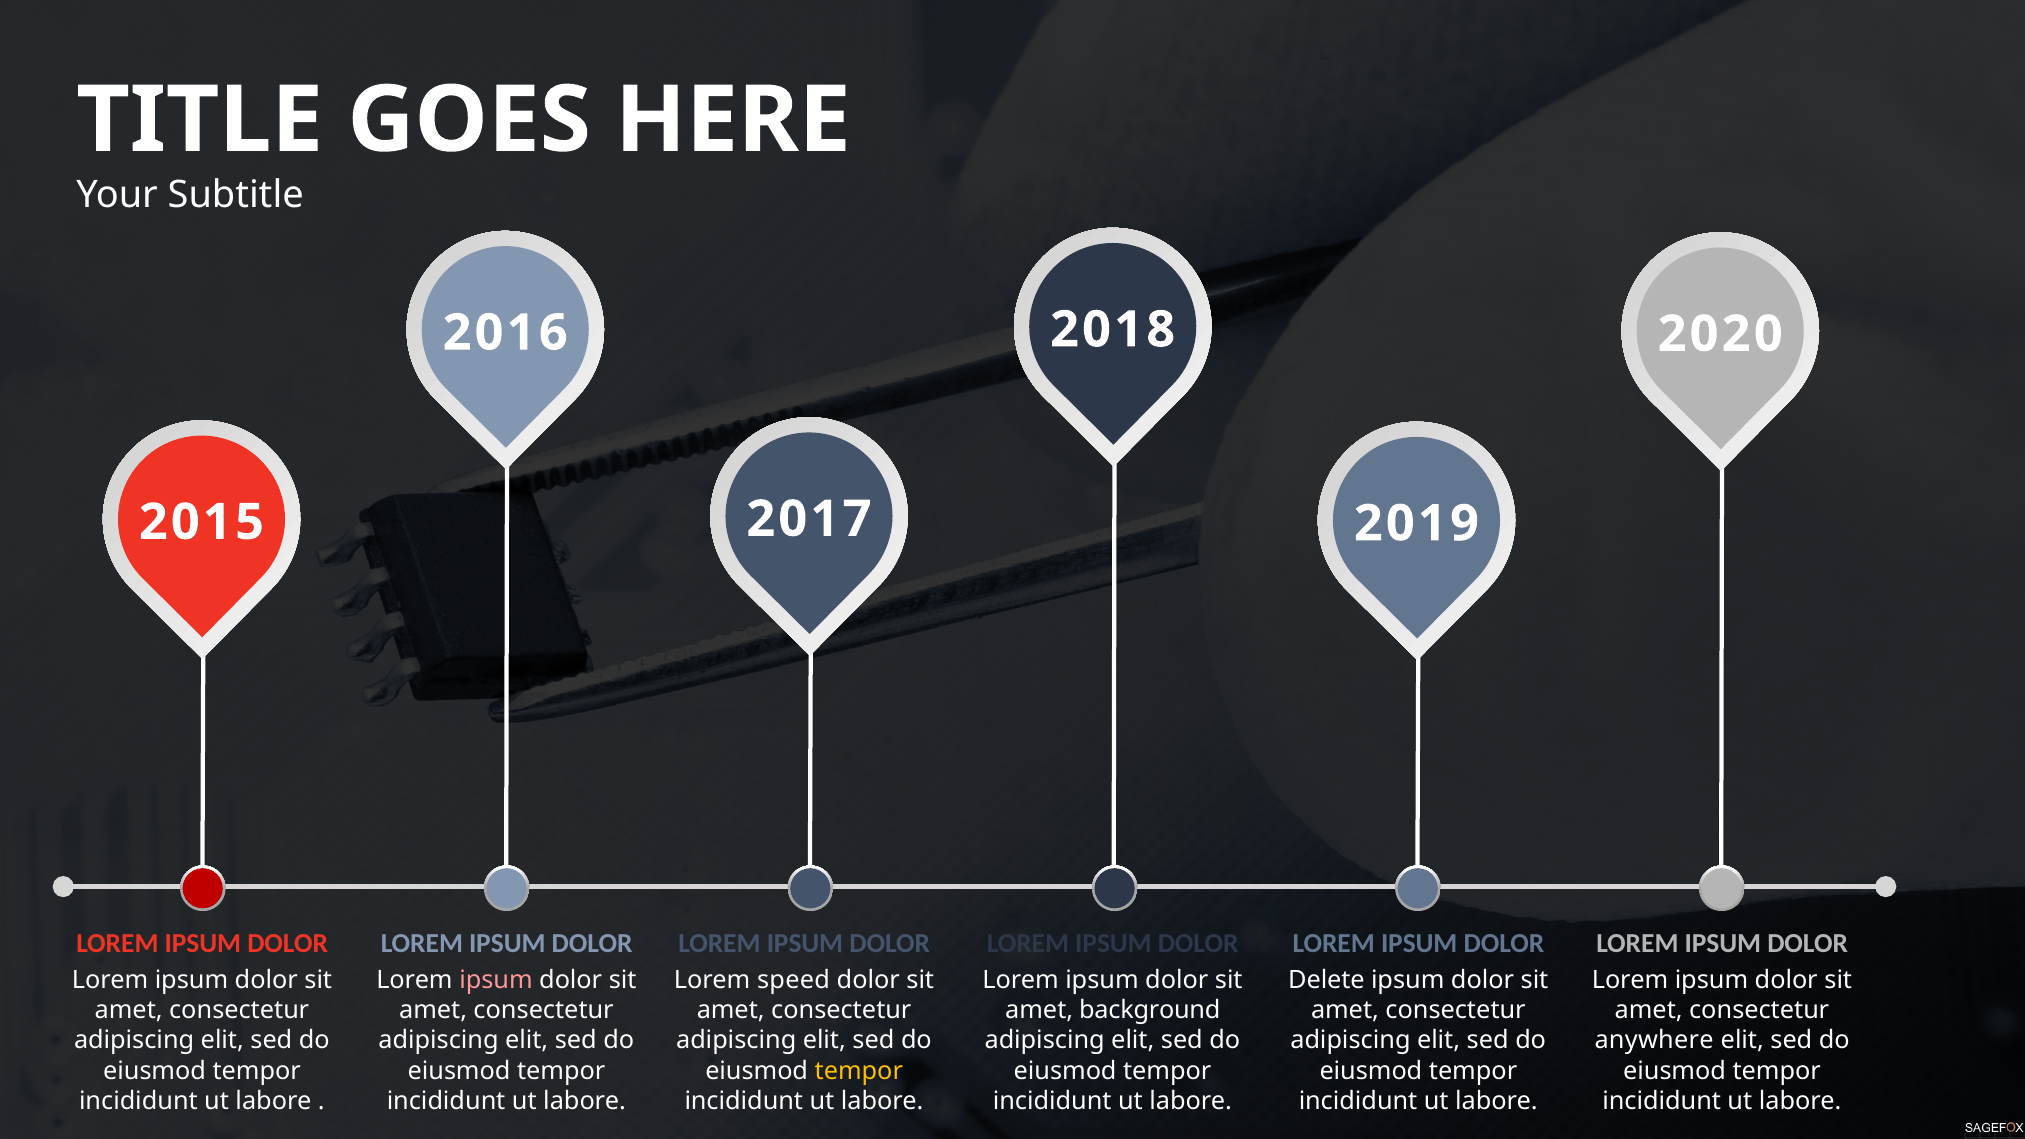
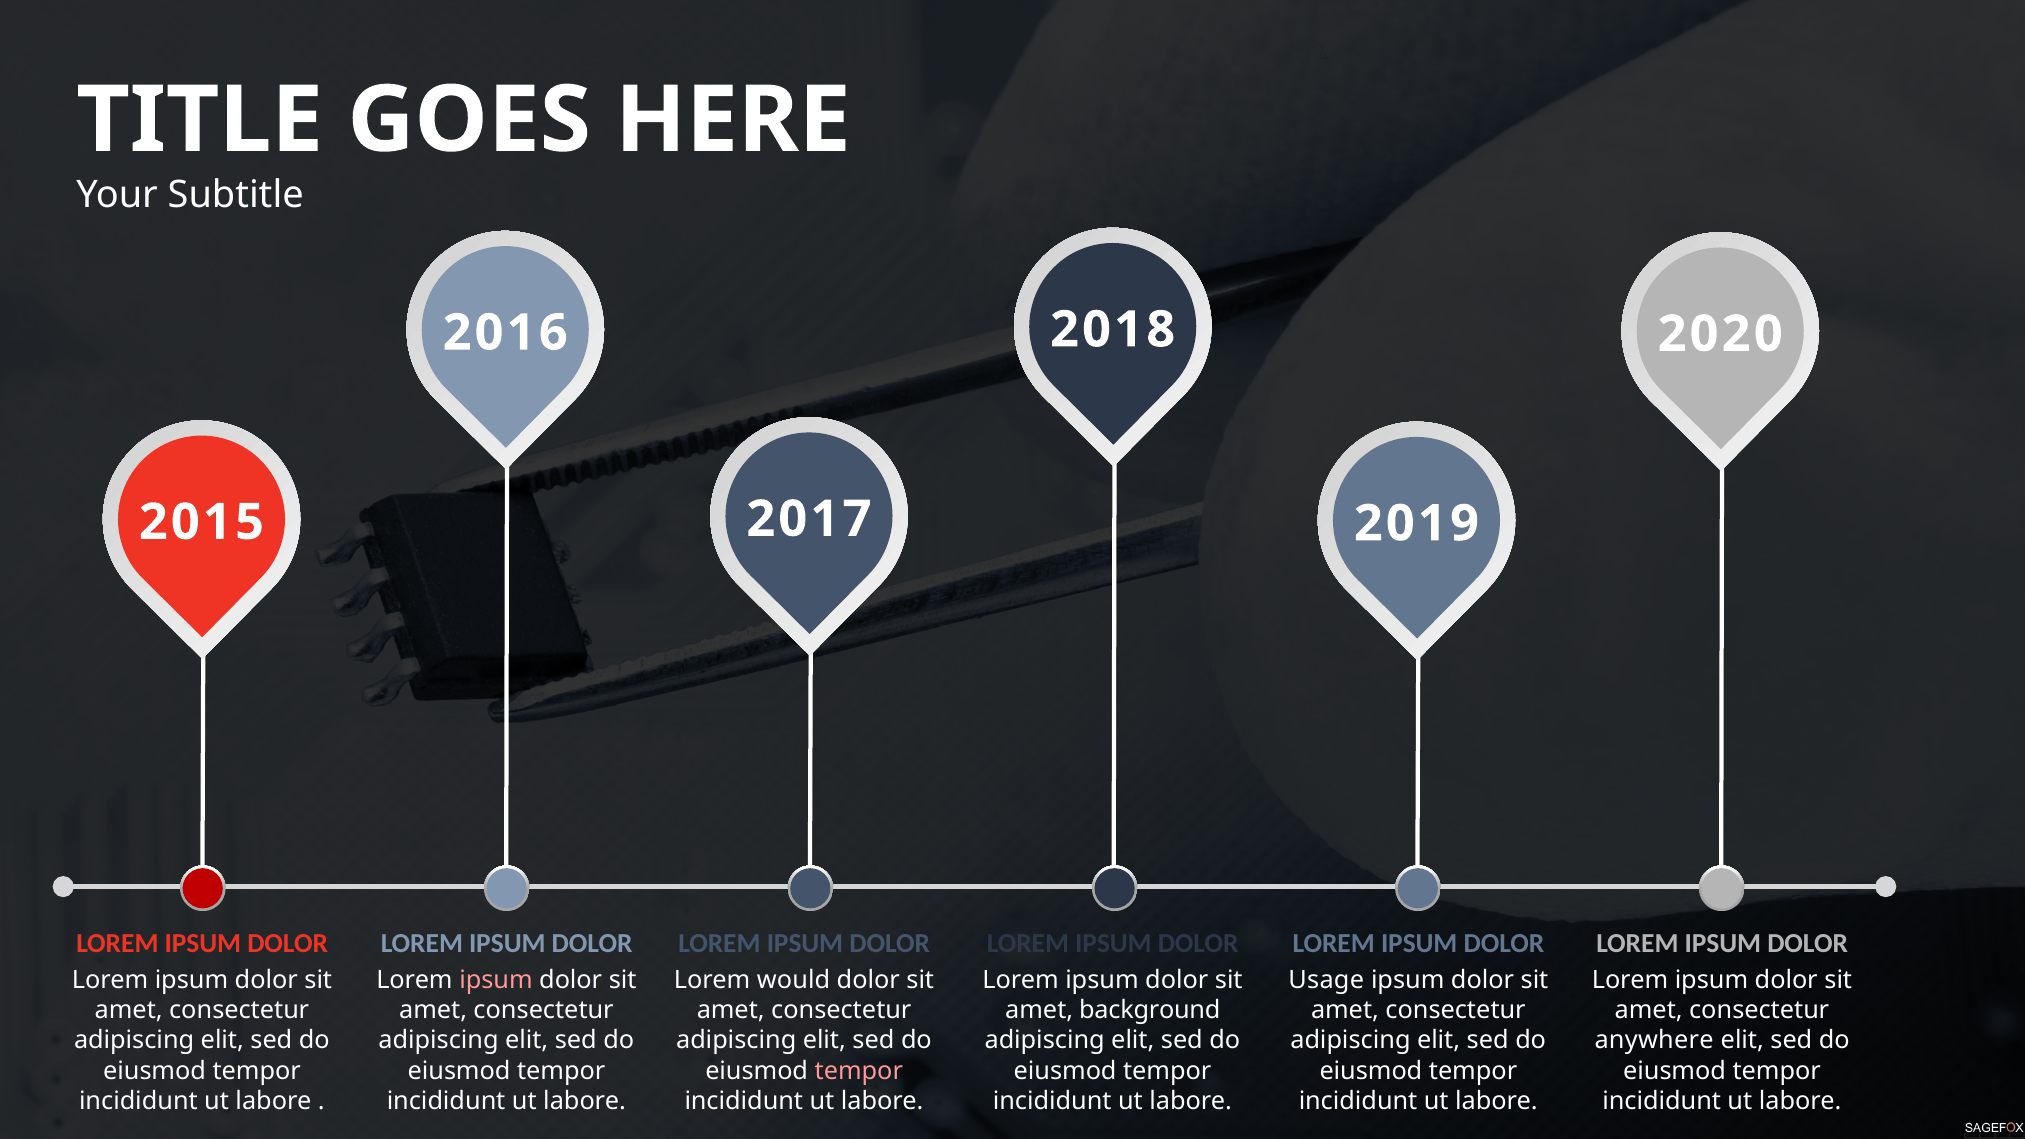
speed: speed -> would (794, 980)
Delete: Delete -> Usage (1326, 980)
tempor colour: yellow -> pink (859, 1071)
